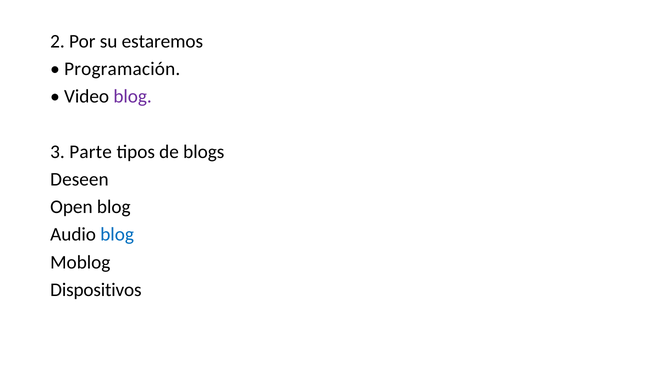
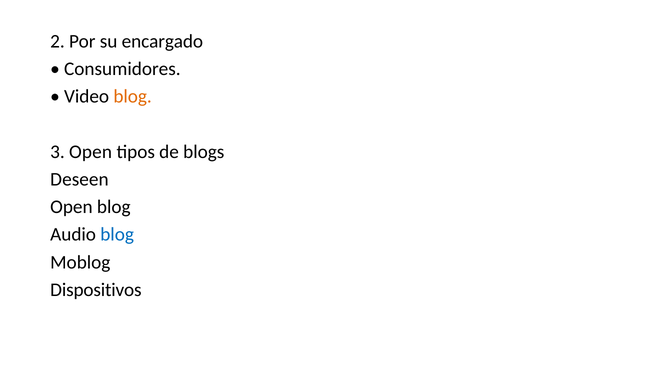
estaremos: estaremos -> encargado (162, 41)
Programación: Programación -> Consumidores (122, 69)
blog colour: purple -> orange (133, 96)
3 Parte: Parte -> Open (91, 152)
